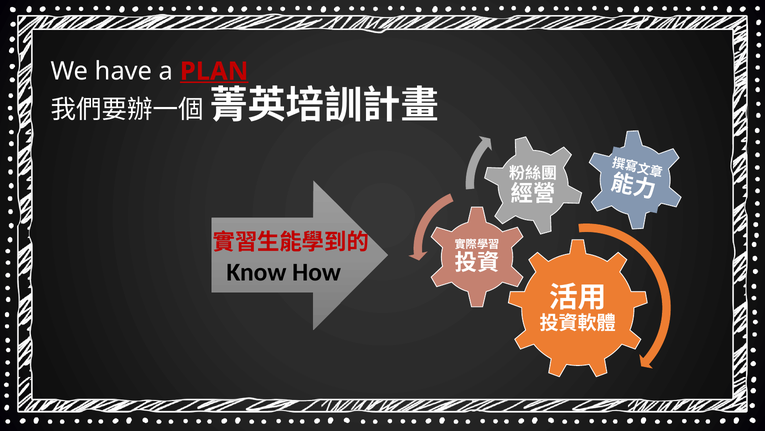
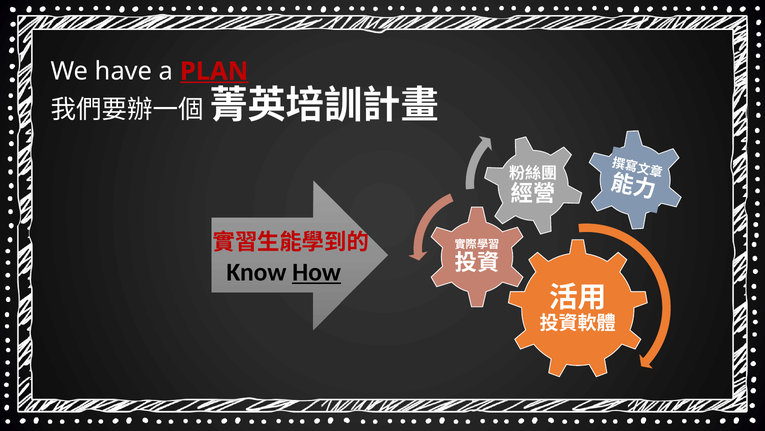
How underline: none -> present (317, 272)
